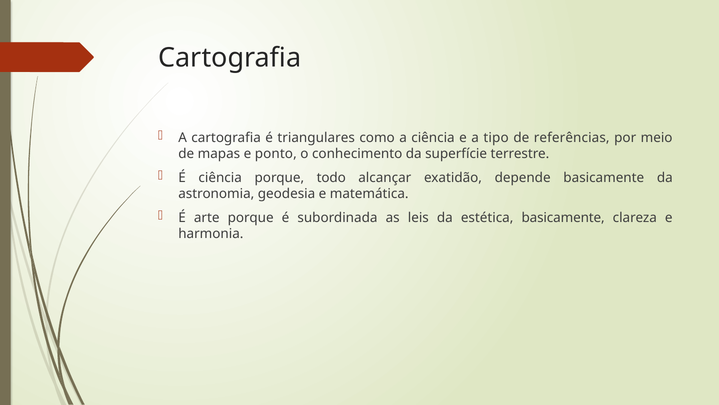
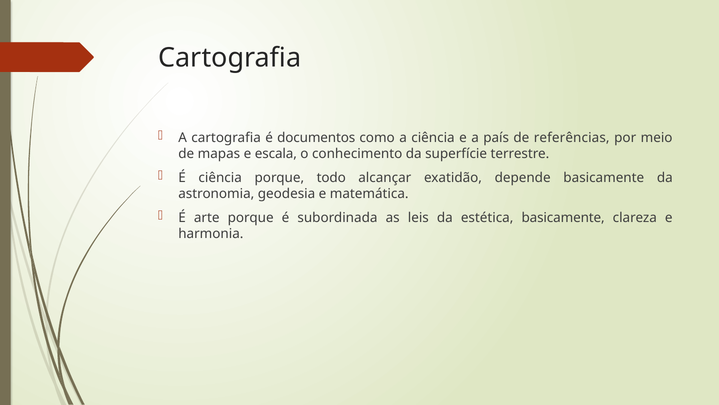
triangulares: triangulares -> documentos (316, 138)
tipo: tipo -> país (496, 138)
ponto: ponto -> escala (276, 154)
